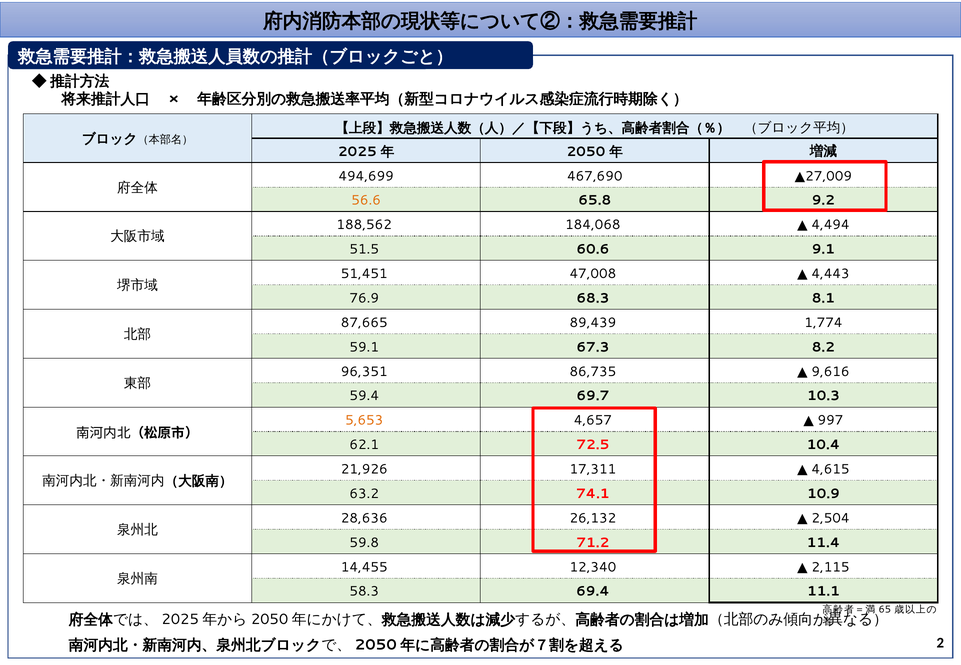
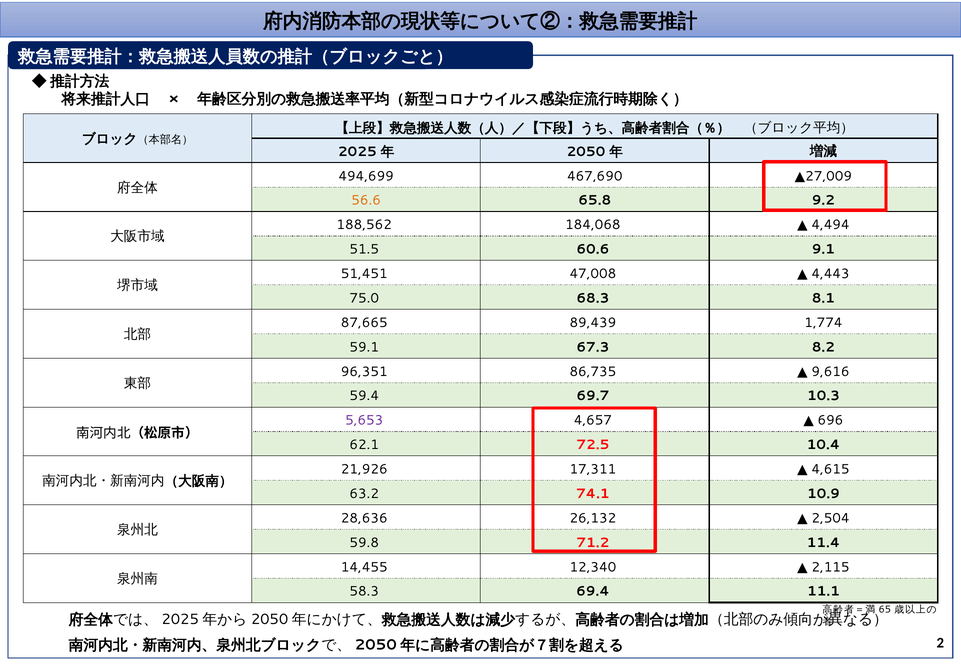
76.9: 76.9 -> 75.0 (364, 298)
5,653 colour: orange -> purple (364, 421)
997: 997 -> 696 (830, 421)
